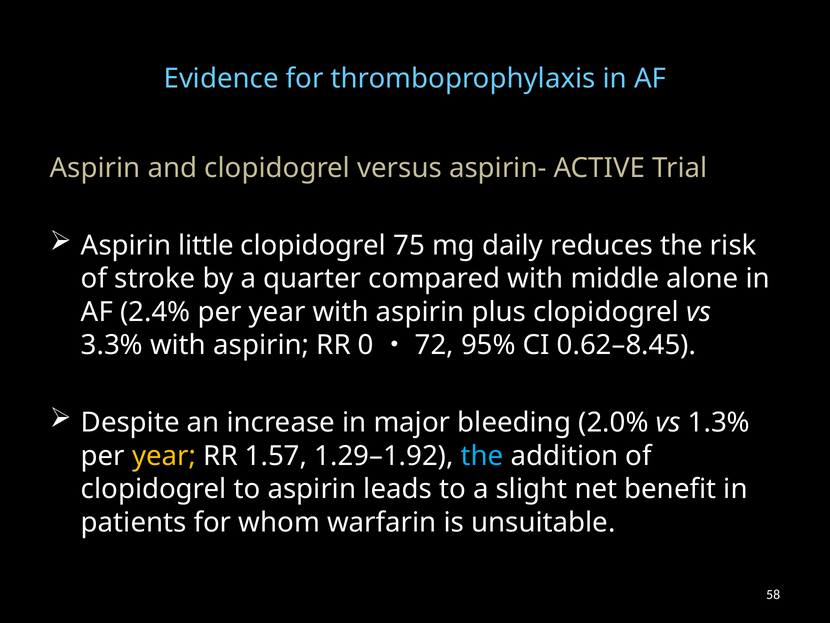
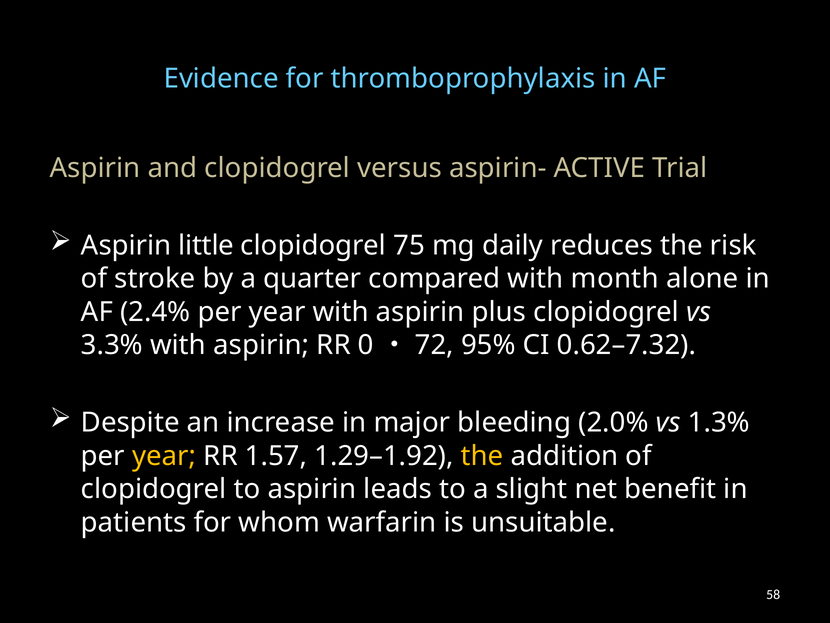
middle: middle -> month (615, 279)
0.62–8.45: 0.62–8.45 -> 0.62–7.32 (627, 345)
the colour: light blue -> yellow (482, 456)
